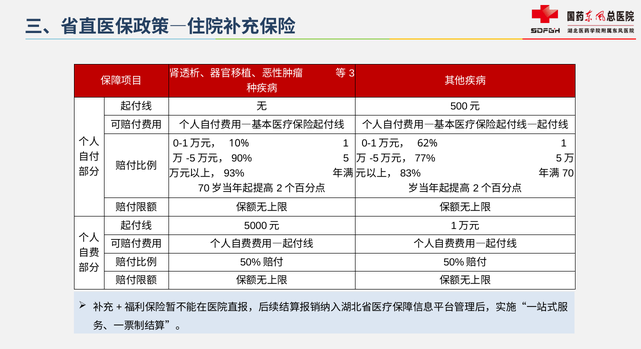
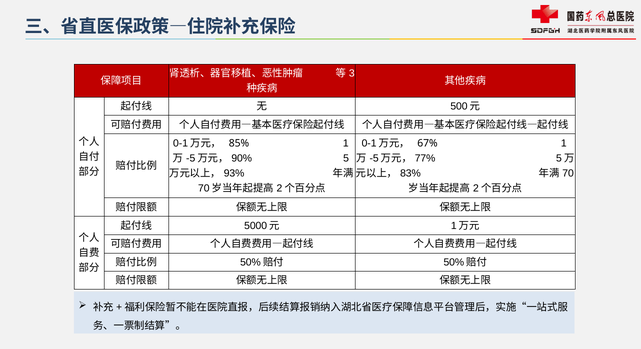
10%: 10% -> 85% (239, 143)
62%: 62% -> 67% (427, 143)
